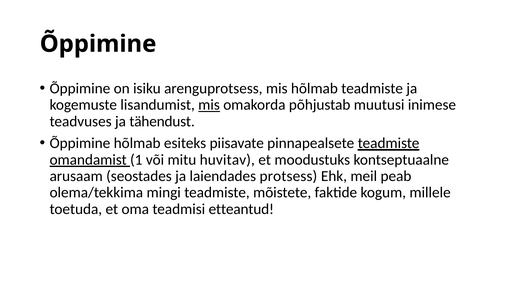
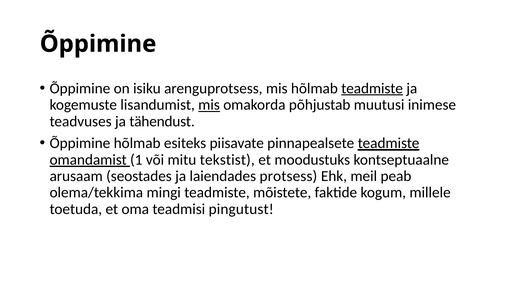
teadmiste underline: none -> present (372, 88)
huvitav: huvitav -> tekstist (227, 159)
etteantud: etteantud -> pingutust (241, 209)
